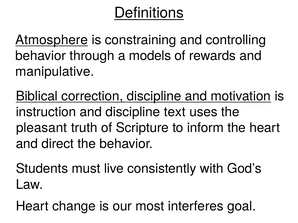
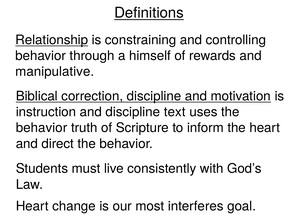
Atmosphere: Atmosphere -> Relationship (52, 40)
models: models -> himself (150, 56)
pleasant: pleasant -> behavior (42, 128)
